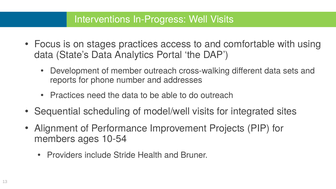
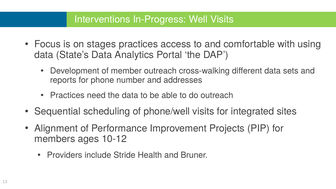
model/well: model/well -> phone/well (167, 111)
10-54: 10-54 -> 10-12 (114, 139)
